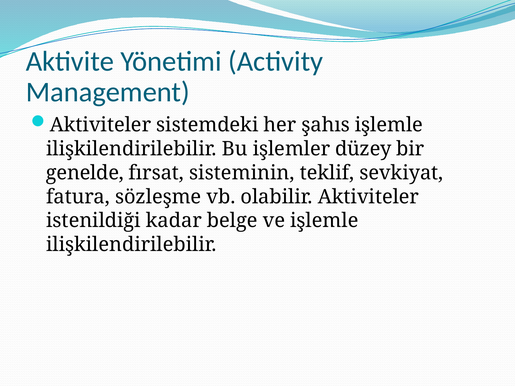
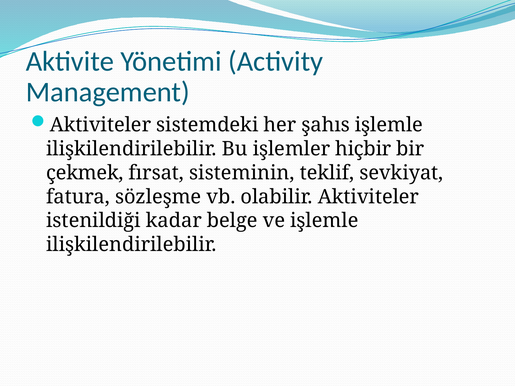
düzey: düzey -> hiçbir (363, 149)
genelde: genelde -> çekmek (85, 173)
